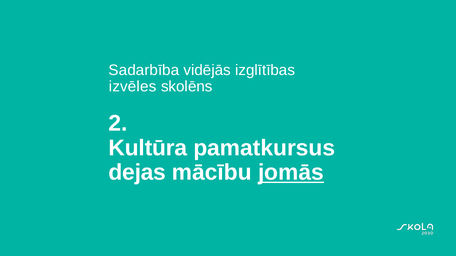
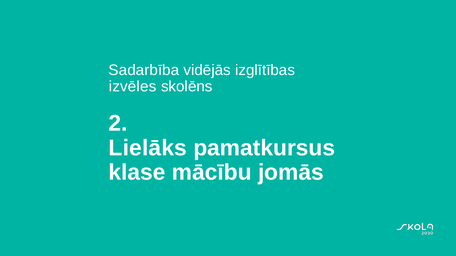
Kultūra: Kultūra -> Lielāks (148, 148)
dejas: dejas -> klase (137, 173)
jomās underline: present -> none (291, 173)
